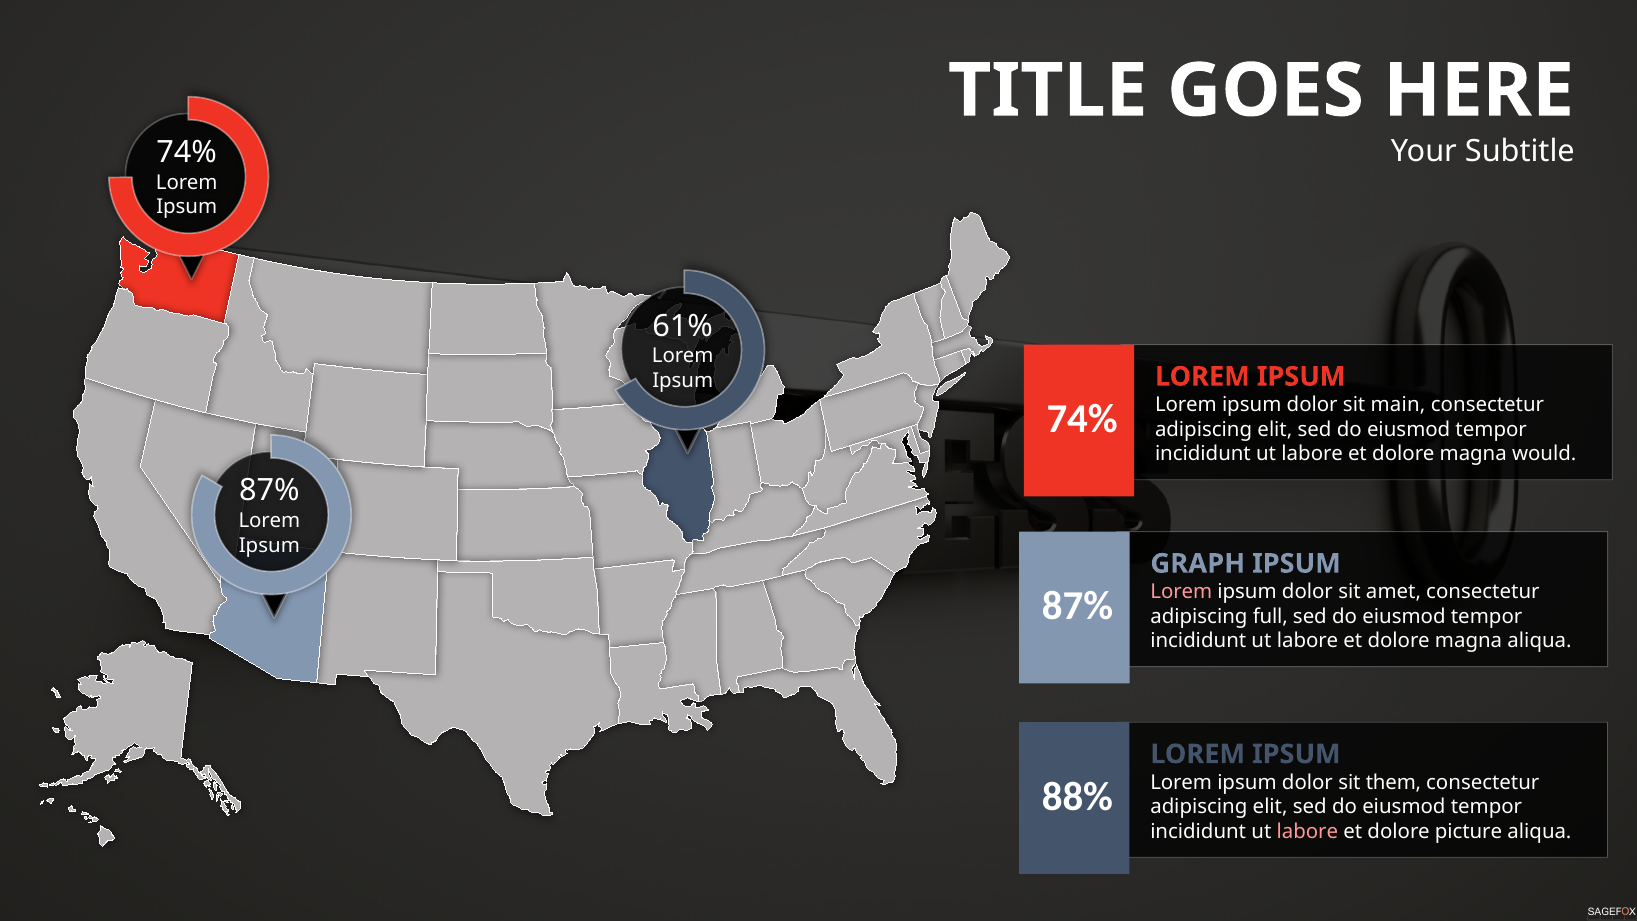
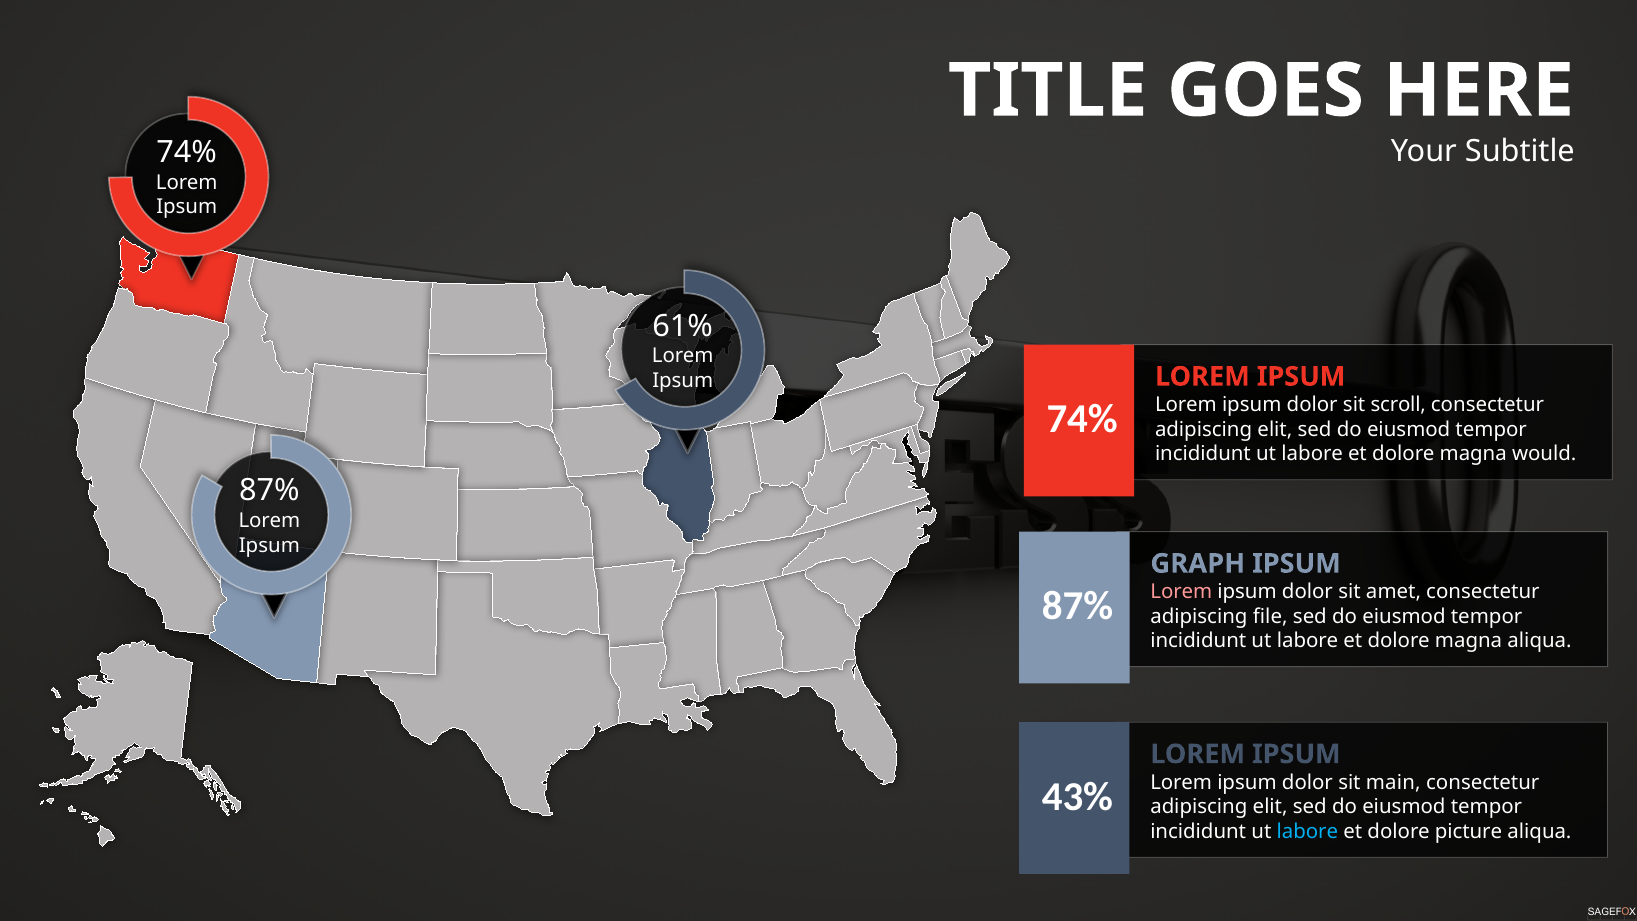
main: main -> scroll (1398, 405)
full: full -> file (1270, 616)
them: them -> main (1393, 782)
88%: 88% -> 43% (1077, 797)
labore colour: pink -> light blue (1307, 831)
